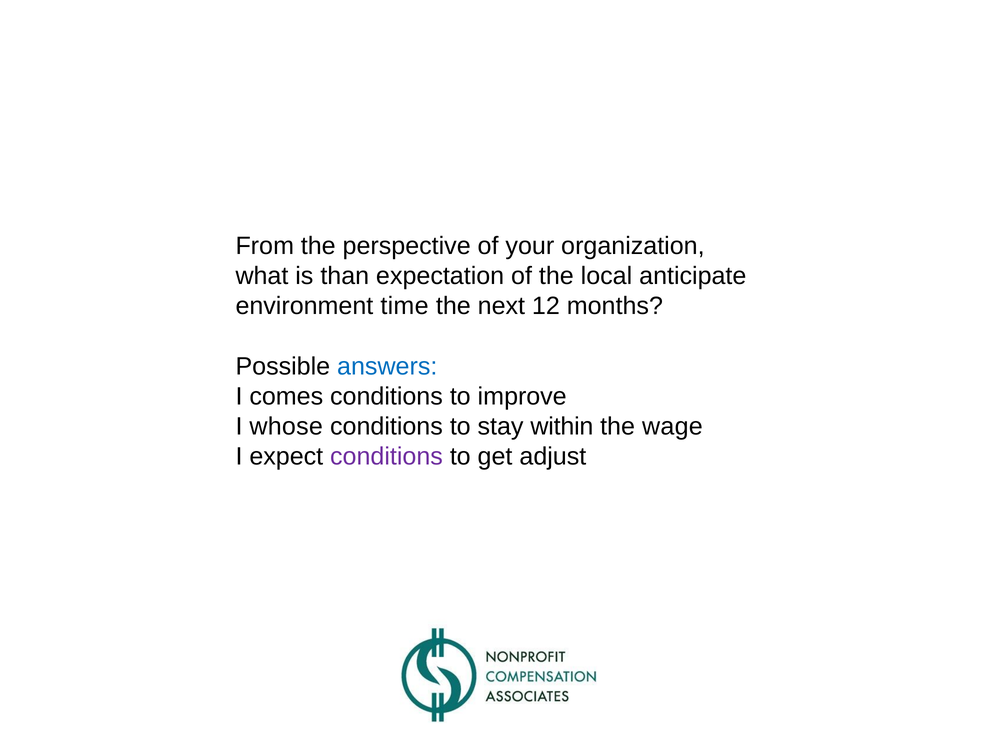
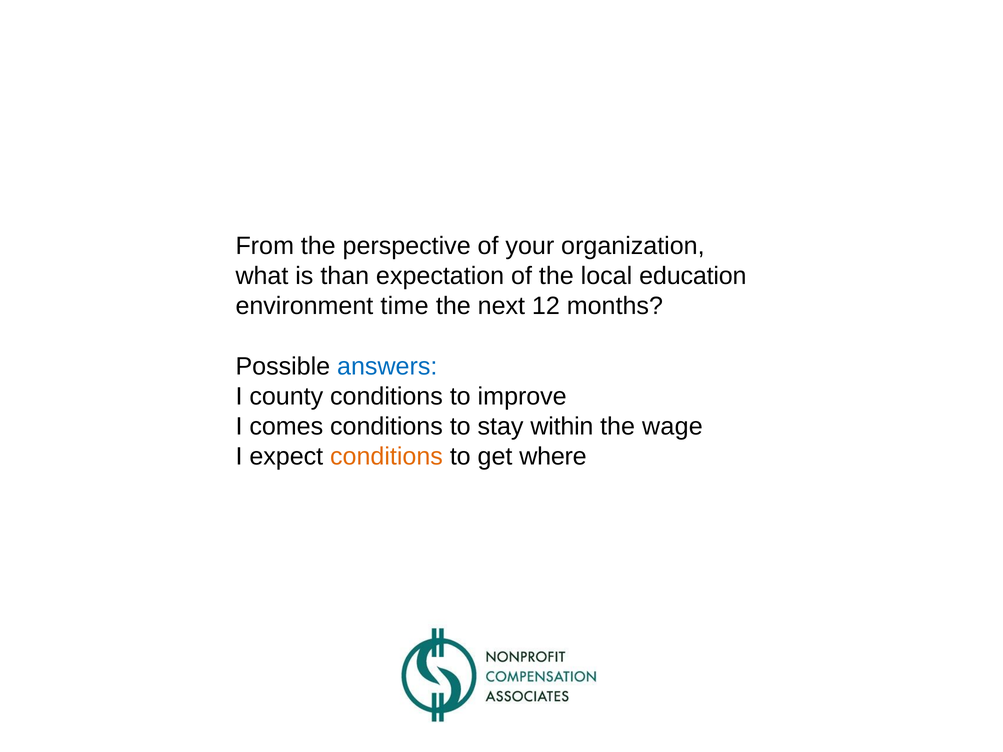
anticipate: anticipate -> education (693, 276)
comes: comes -> county (286, 396)
whose: whose -> comes (286, 427)
conditions colour: purple -> orange (386, 457)
adjust: adjust -> where (553, 457)
